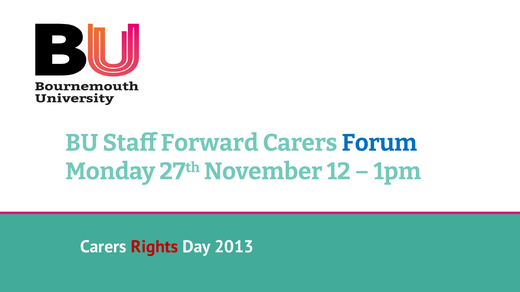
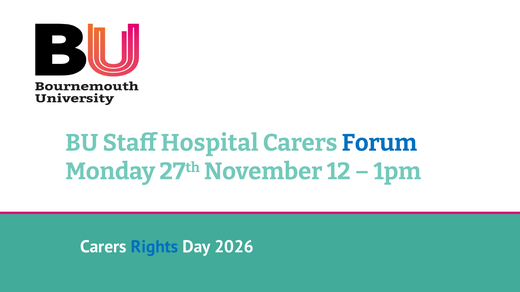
Forward: Forward -> Hospital (210, 143)
Rights colour: red -> blue (155, 247)
2013: 2013 -> 2026 (234, 247)
